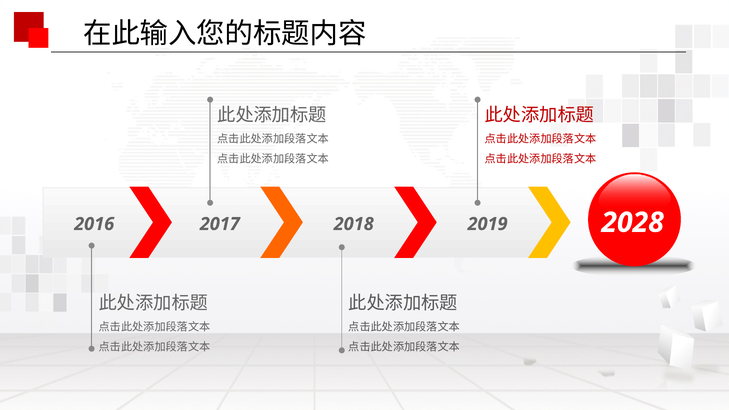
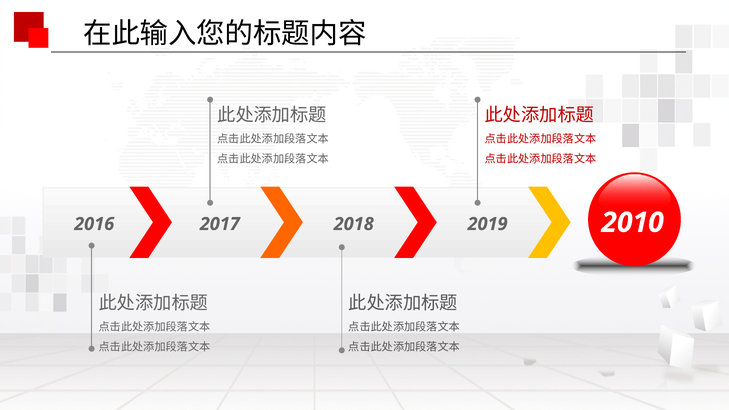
2028: 2028 -> 2010 (633, 223)
